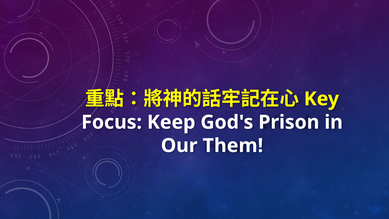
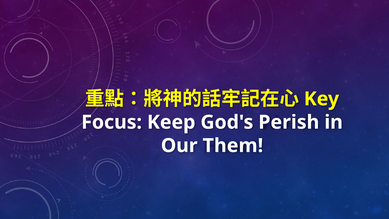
Prison: Prison -> Perish (289, 122)
